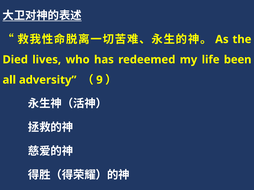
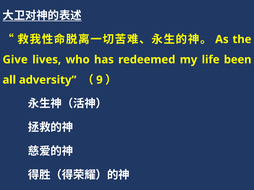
Died: Died -> Give (15, 60)
